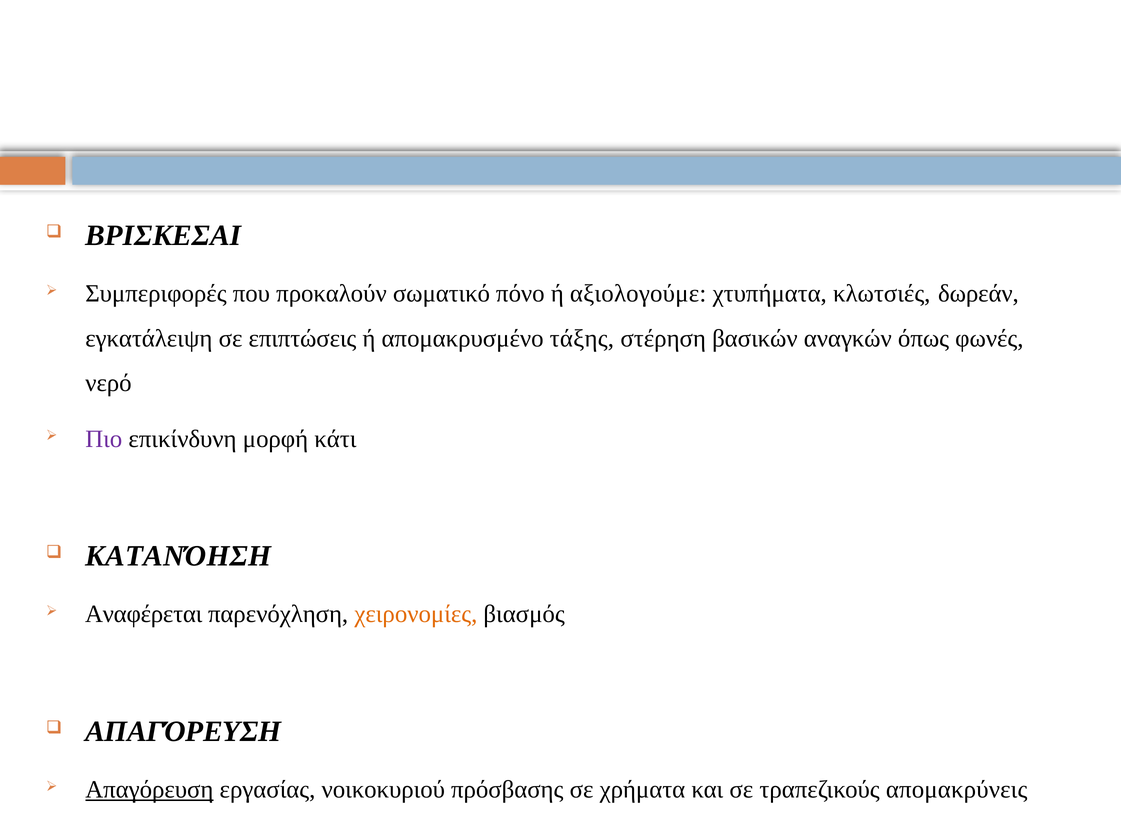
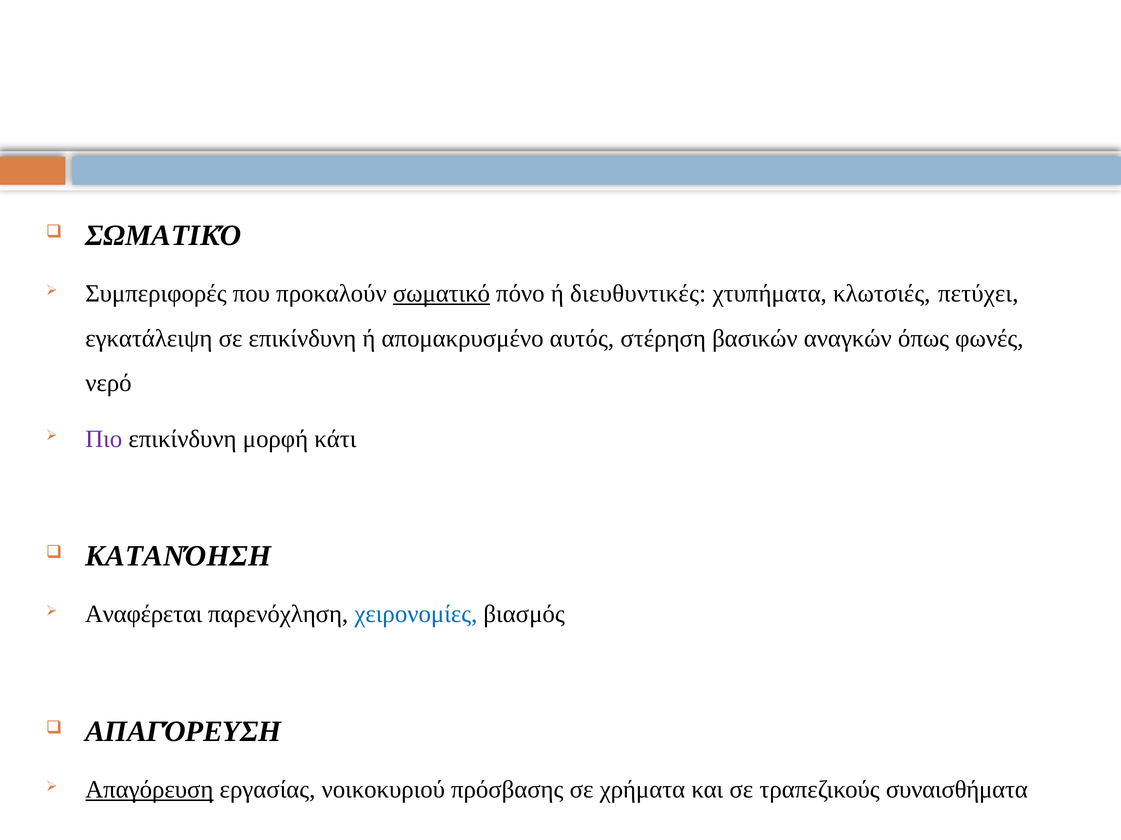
ΒΡΙΣΚΕΣΑΙ: ΒΡΙΣΚΕΣΑΙ -> ΣΩΜΑΤΙΚΌ (163, 236)
σωματικό underline: none -> present (441, 294)
αξιολογούμε: αξιολογούμε -> διευθυντικές (638, 294)
δωρεάν: δωρεάν -> πετύχει (978, 294)
σε επιπτώσεις: επιπτώσεις -> επικίνδυνη (302, 339)
τάξης: τάξης -> αυτός (582, 339)
χειρονομίες colour: orange -> blue (416, 615)
απομακρύνεις: απομακρύνεις -> συναισθήματα (957, 790)
